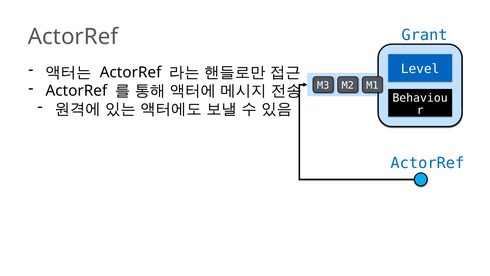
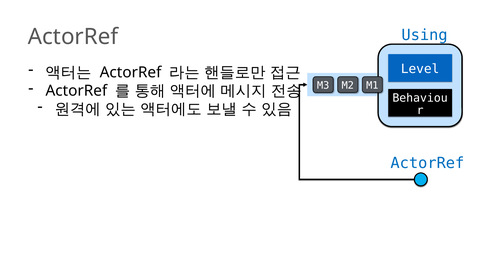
Grant: Grant -> Using (425, 35)
